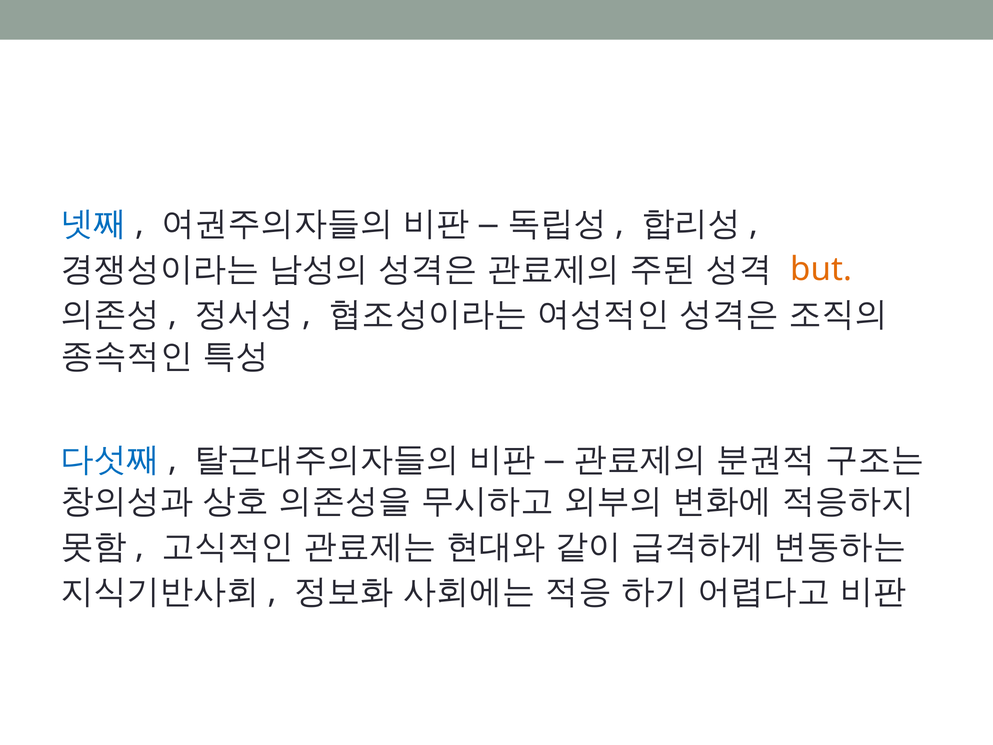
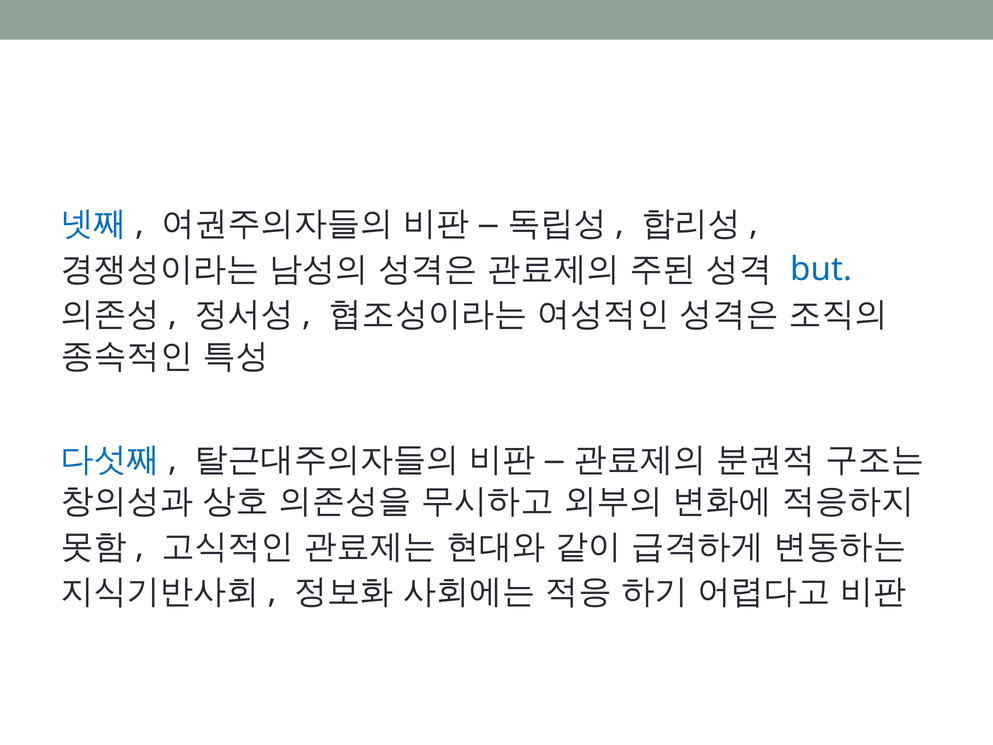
but colour: orange -> blue (821, 269)
